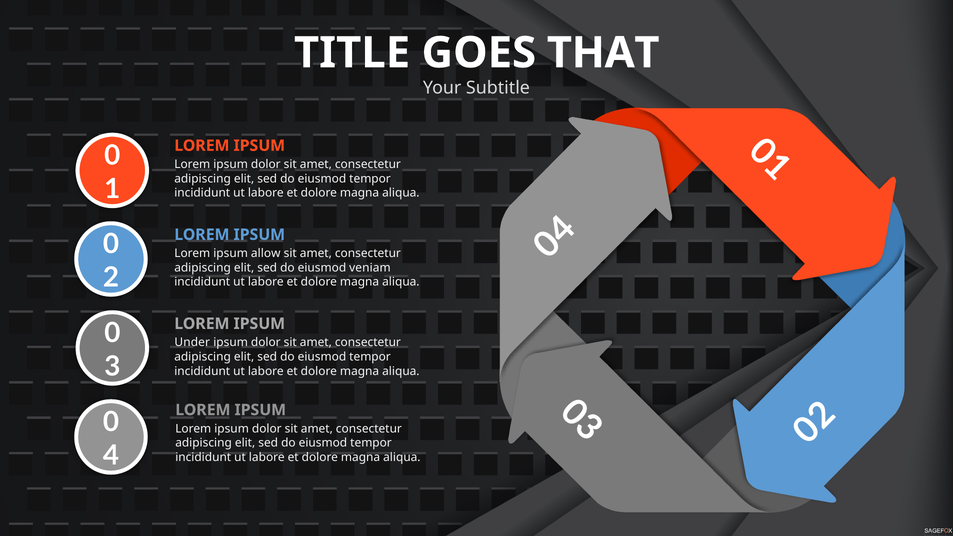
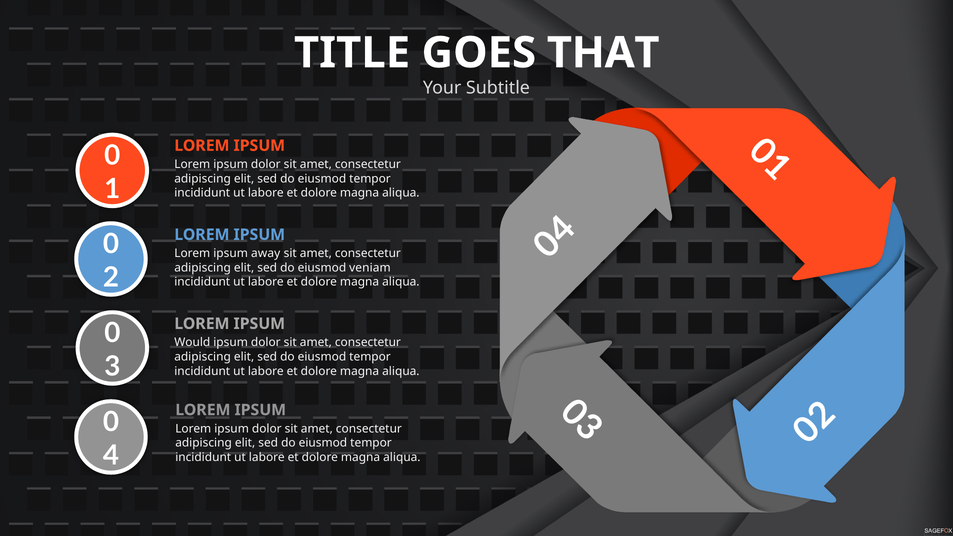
allow: allow -> away (266, 253)
Under: Under -> Would (192, 343)
